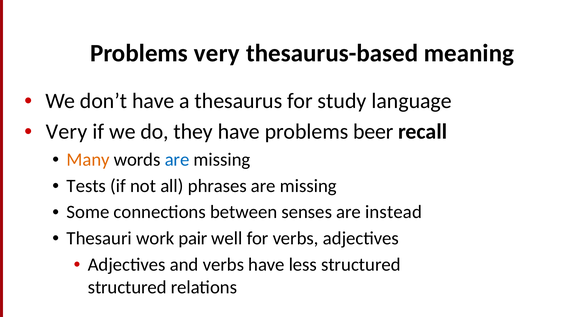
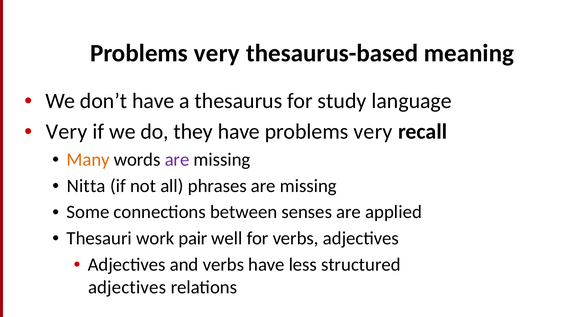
have problems beer: beer -> very (373, 131)
are colour: blue -> purple (177, 159)
Tests: Tests -> Nitta (86, 186)
instead: instead -> applied (394, 212)
structured: structured -> adjectives (127, 287)
